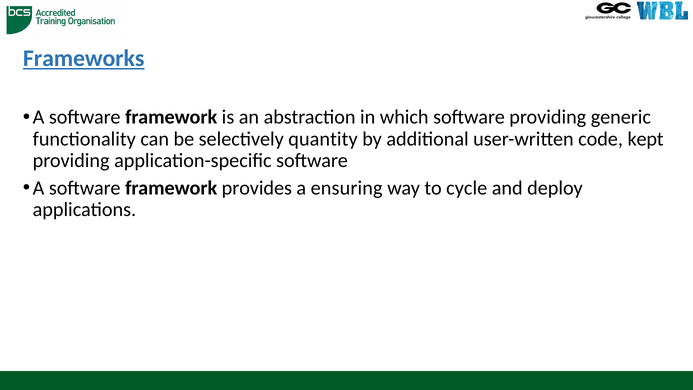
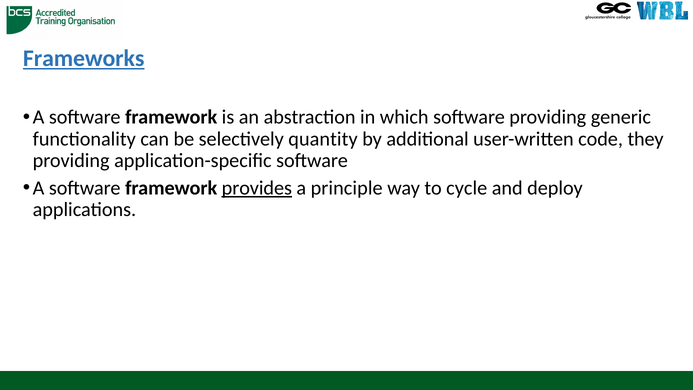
kept: kept -> they (646, 139)
provides underline: none -> present (257, 188)
ensuring: ensuring -> principle (347, 188)
